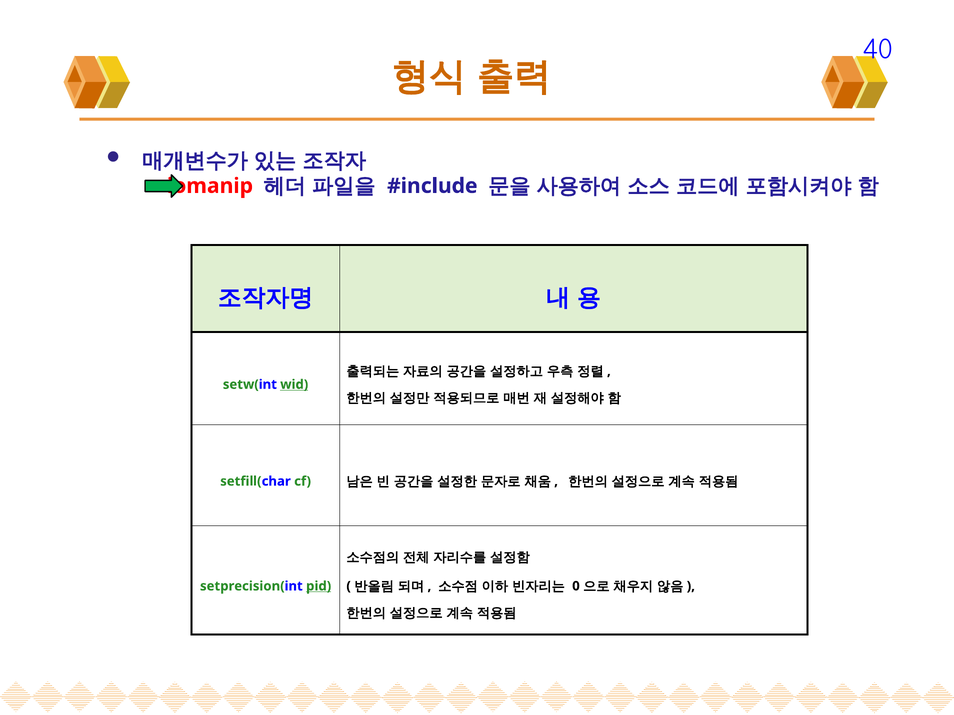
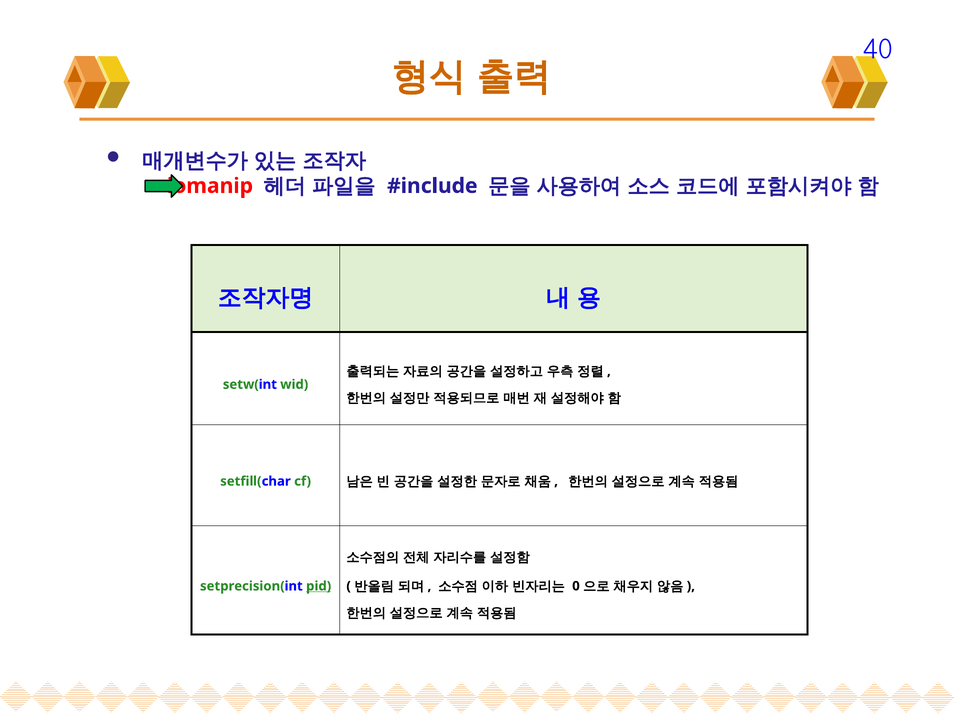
wid underline: present -> none (294, 385)
